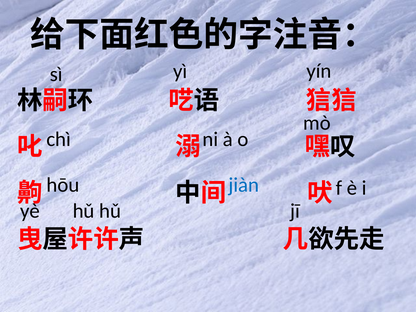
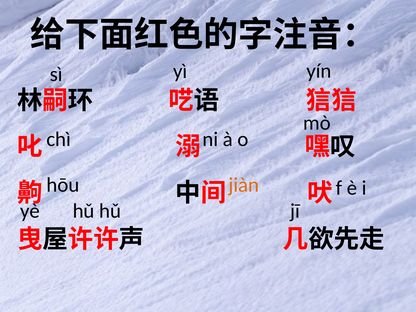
jiàn colour: blue -> orange (244, 185)
